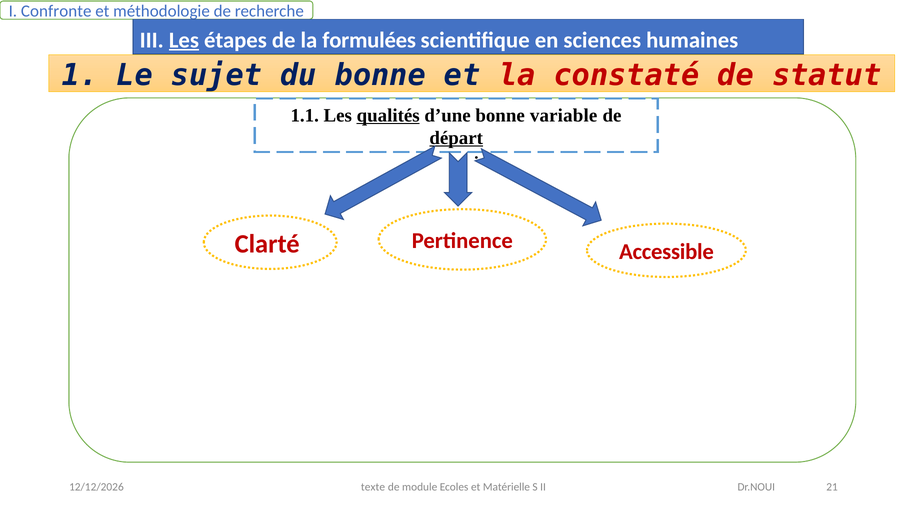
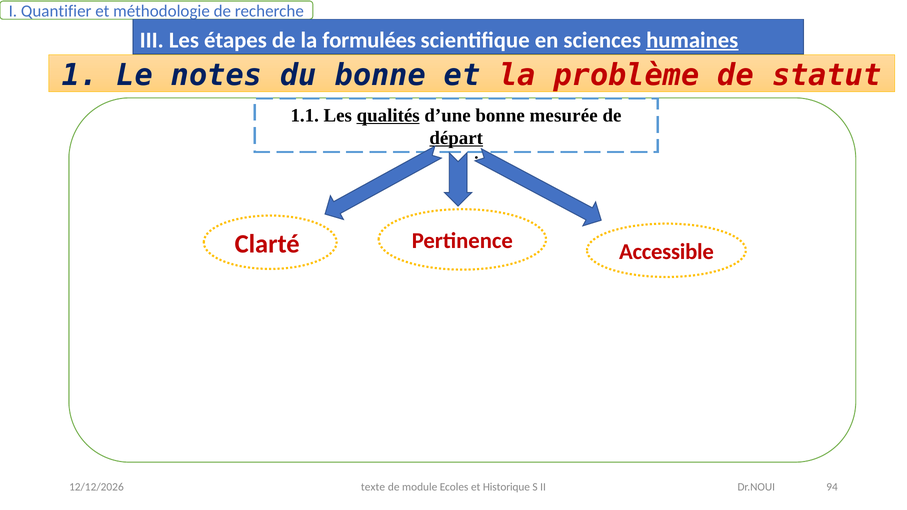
Confronte: Confronte -> Quantifier (56, 11)
Les underline: present -> none (184, 40)
humaines underline: none -> present (692, 40)
sujet: sujet -> notes (216, 76)
constaté: constaté -> problème (626, 76)
variable: variable -> mesurée (564, 115)
Matérielle: Matérielle -> Historique (506, 487)
21: 21 -> 94 (832, 487)
